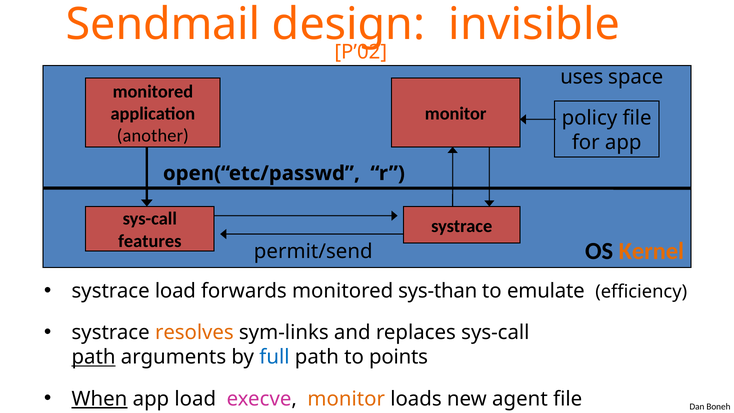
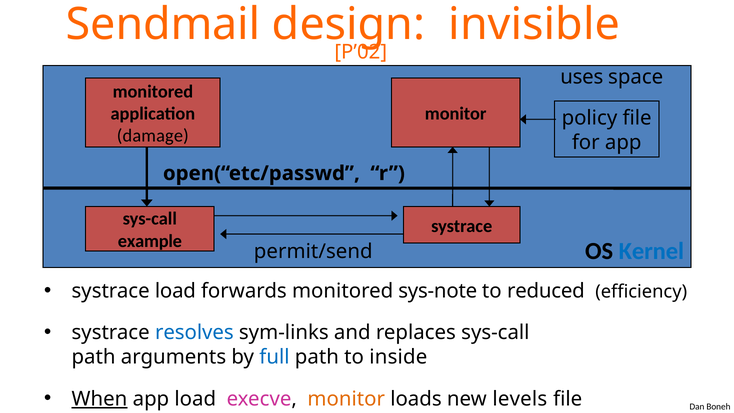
another: another -> damage (153, 136)
features: features -> example (150, 241)
Kernel colour: orange -> blue (651, 251)
sys-than: sys-than -> sys-note (438, 291)
emulate: emulate -> reduced (546, 291)
resolves colour: orange -> blue (194, 333)
path underline: present -> none (94, 357)
points: points -> inside (398, 357)
agent: agent -> levels (520, 399)
